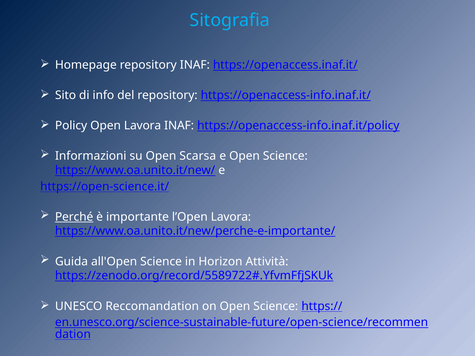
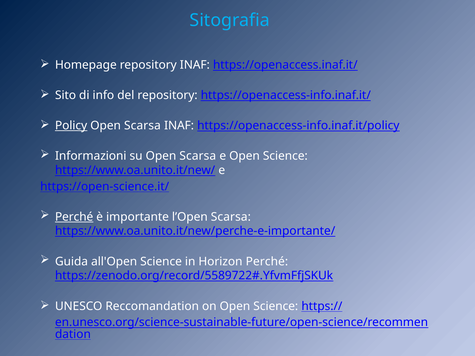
Policy underline: none -> present (71, 126)
Lavora: Lavora -> Scarsa (142, 126)
l’Open Lavora: Lavora -> Scarsa (231, 217)
Horizon Attività: Attività -> Perché (267, 262)
